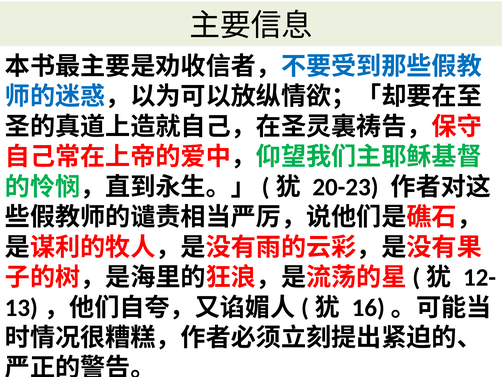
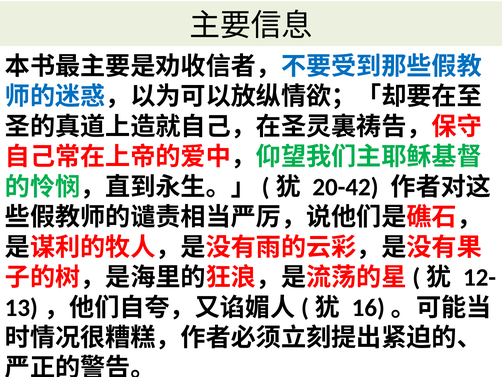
20-23: 20-23 -> 20-42 (346, 187)
